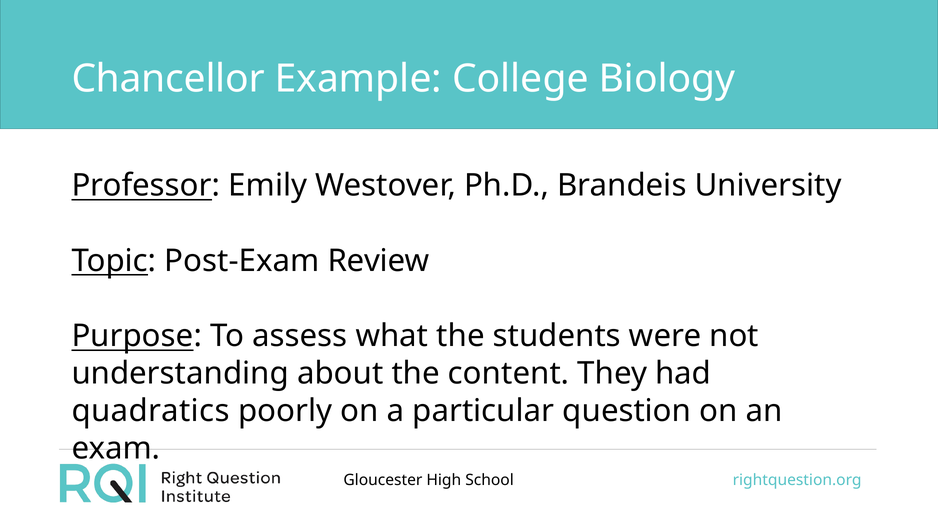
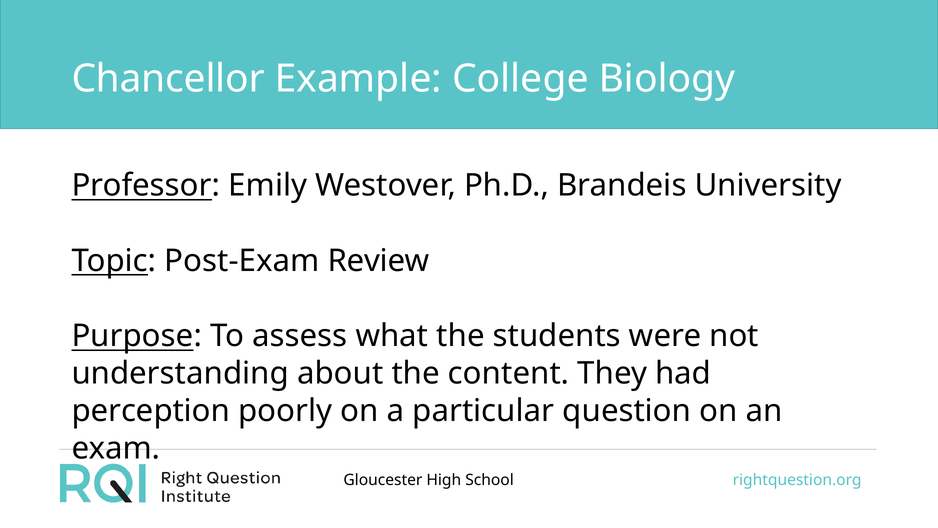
quadratics: quadratics -> perception (151, 411)
